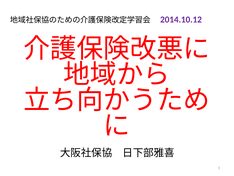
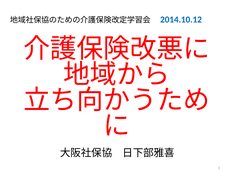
2014.10.12 colour: purple -> blue (181, 19)
